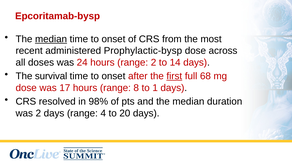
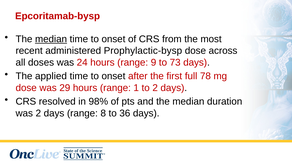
range 2: 2 -> 9 (154, 62)
14: 14 -> 73 (175, 62)
survival: survival -> applied (51, 76)
first underline: present -> none (174, 76)
68: 68 -> 78 (205, 76)
17: 17 -> 29 (65, 88)
8: 8 -> 1 (136, 88)
to 1: 1 -> 2 (155, 88)
4: 4 -> 8 (103, 113)
20: 20 -> 36 (125, 113)
